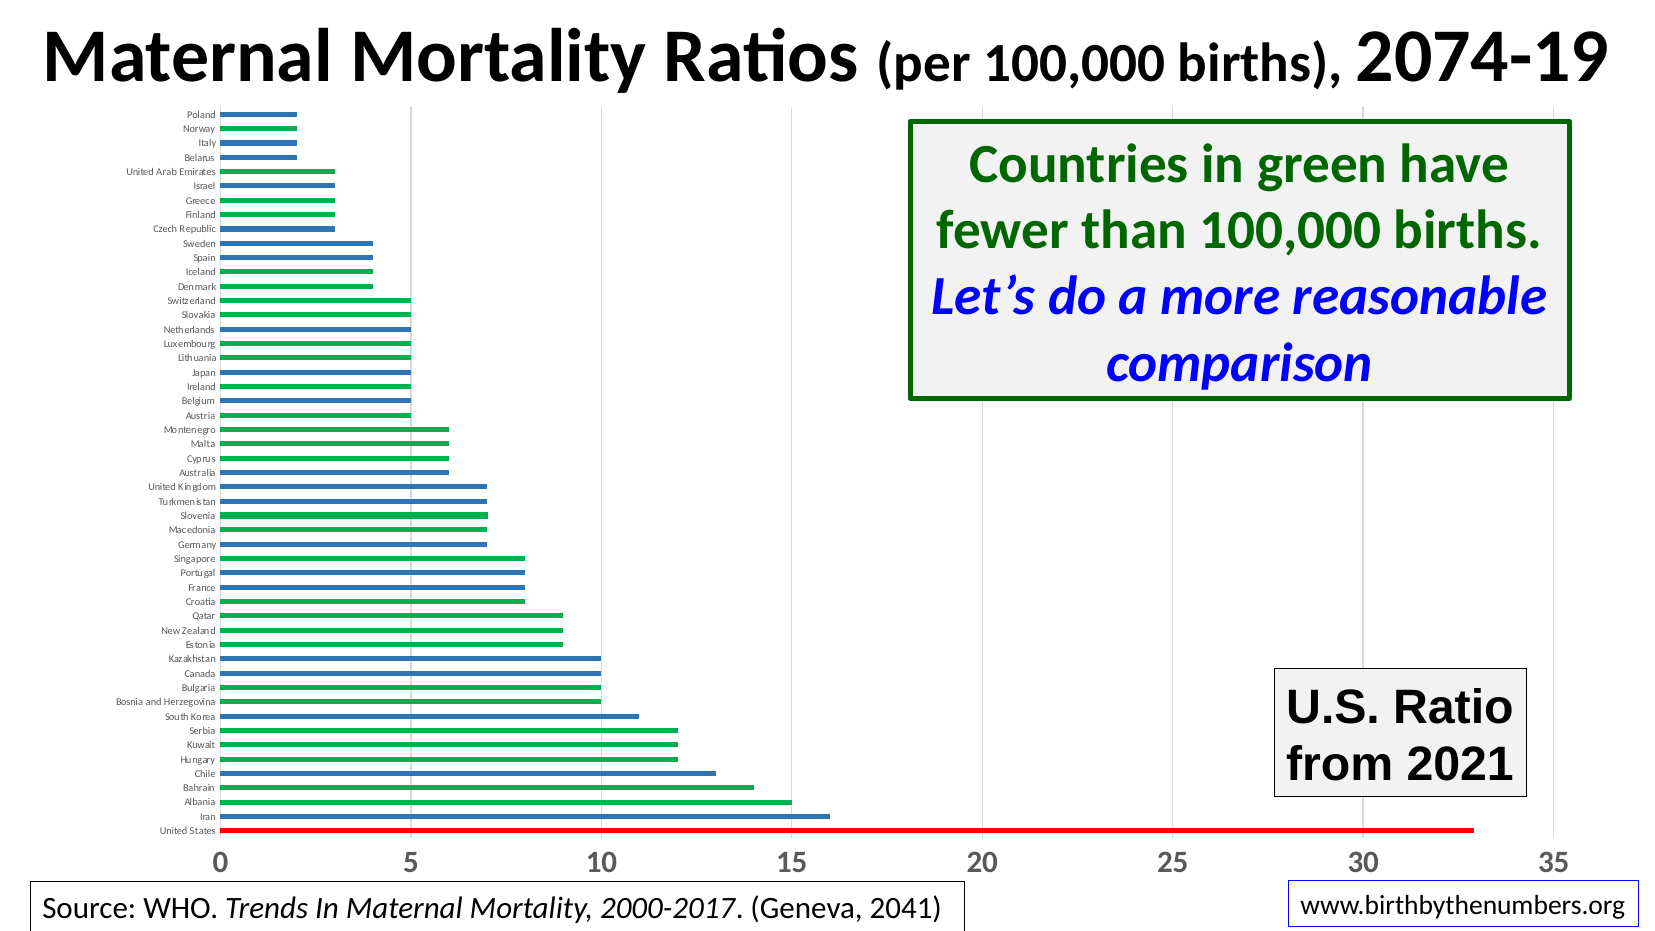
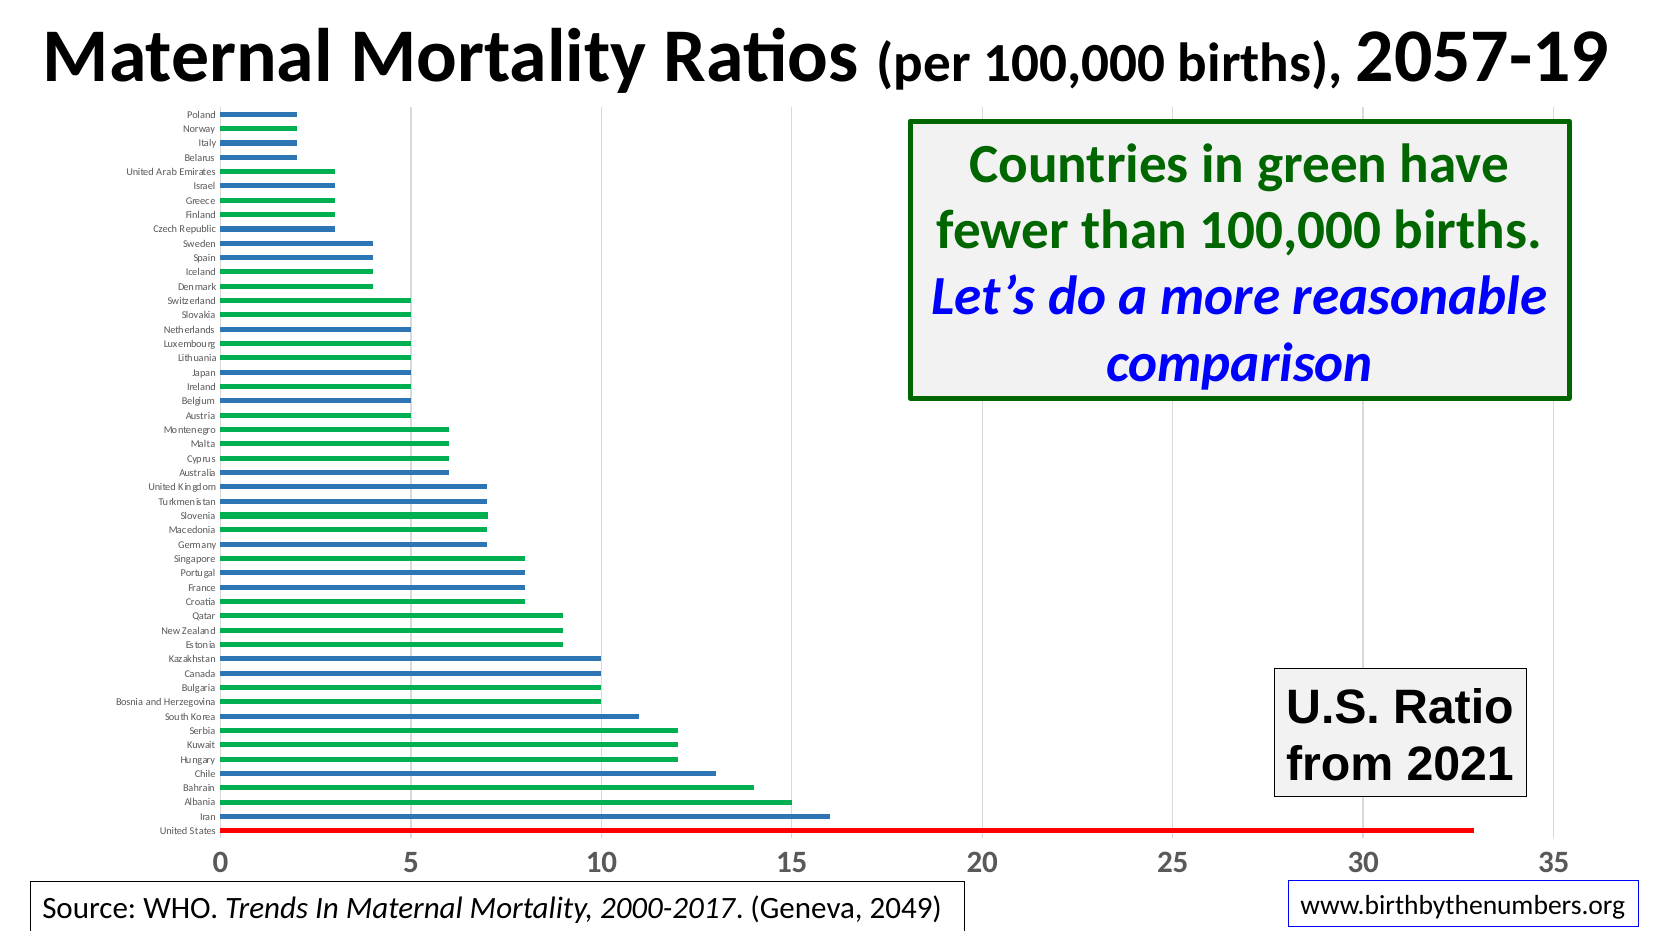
2074-19: 2074-19 -> 2057-19 (1482, 56)
2041: 2041 -> 2049 (906, 909)
